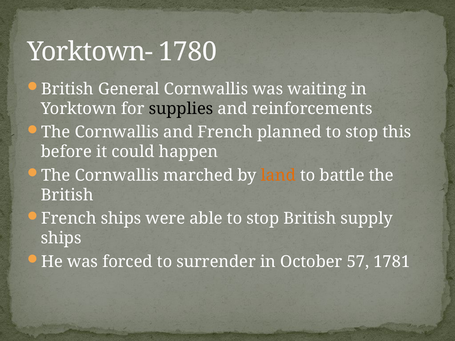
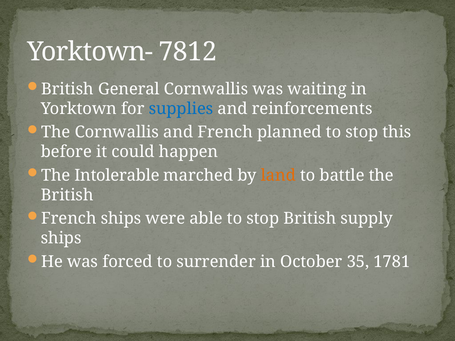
1780: 1780 -> 7812 (188, 52)
supplies colour: black -> blue (181, 109)
Cornwallis: Cornwallis -> Intolerable (117, 175)
57: 57 -> 35 (358, 262)
